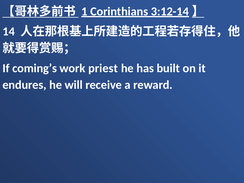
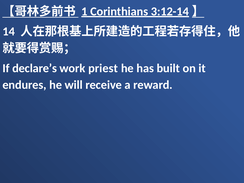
coming’s: coming’s -> declare’s (35, 68)
